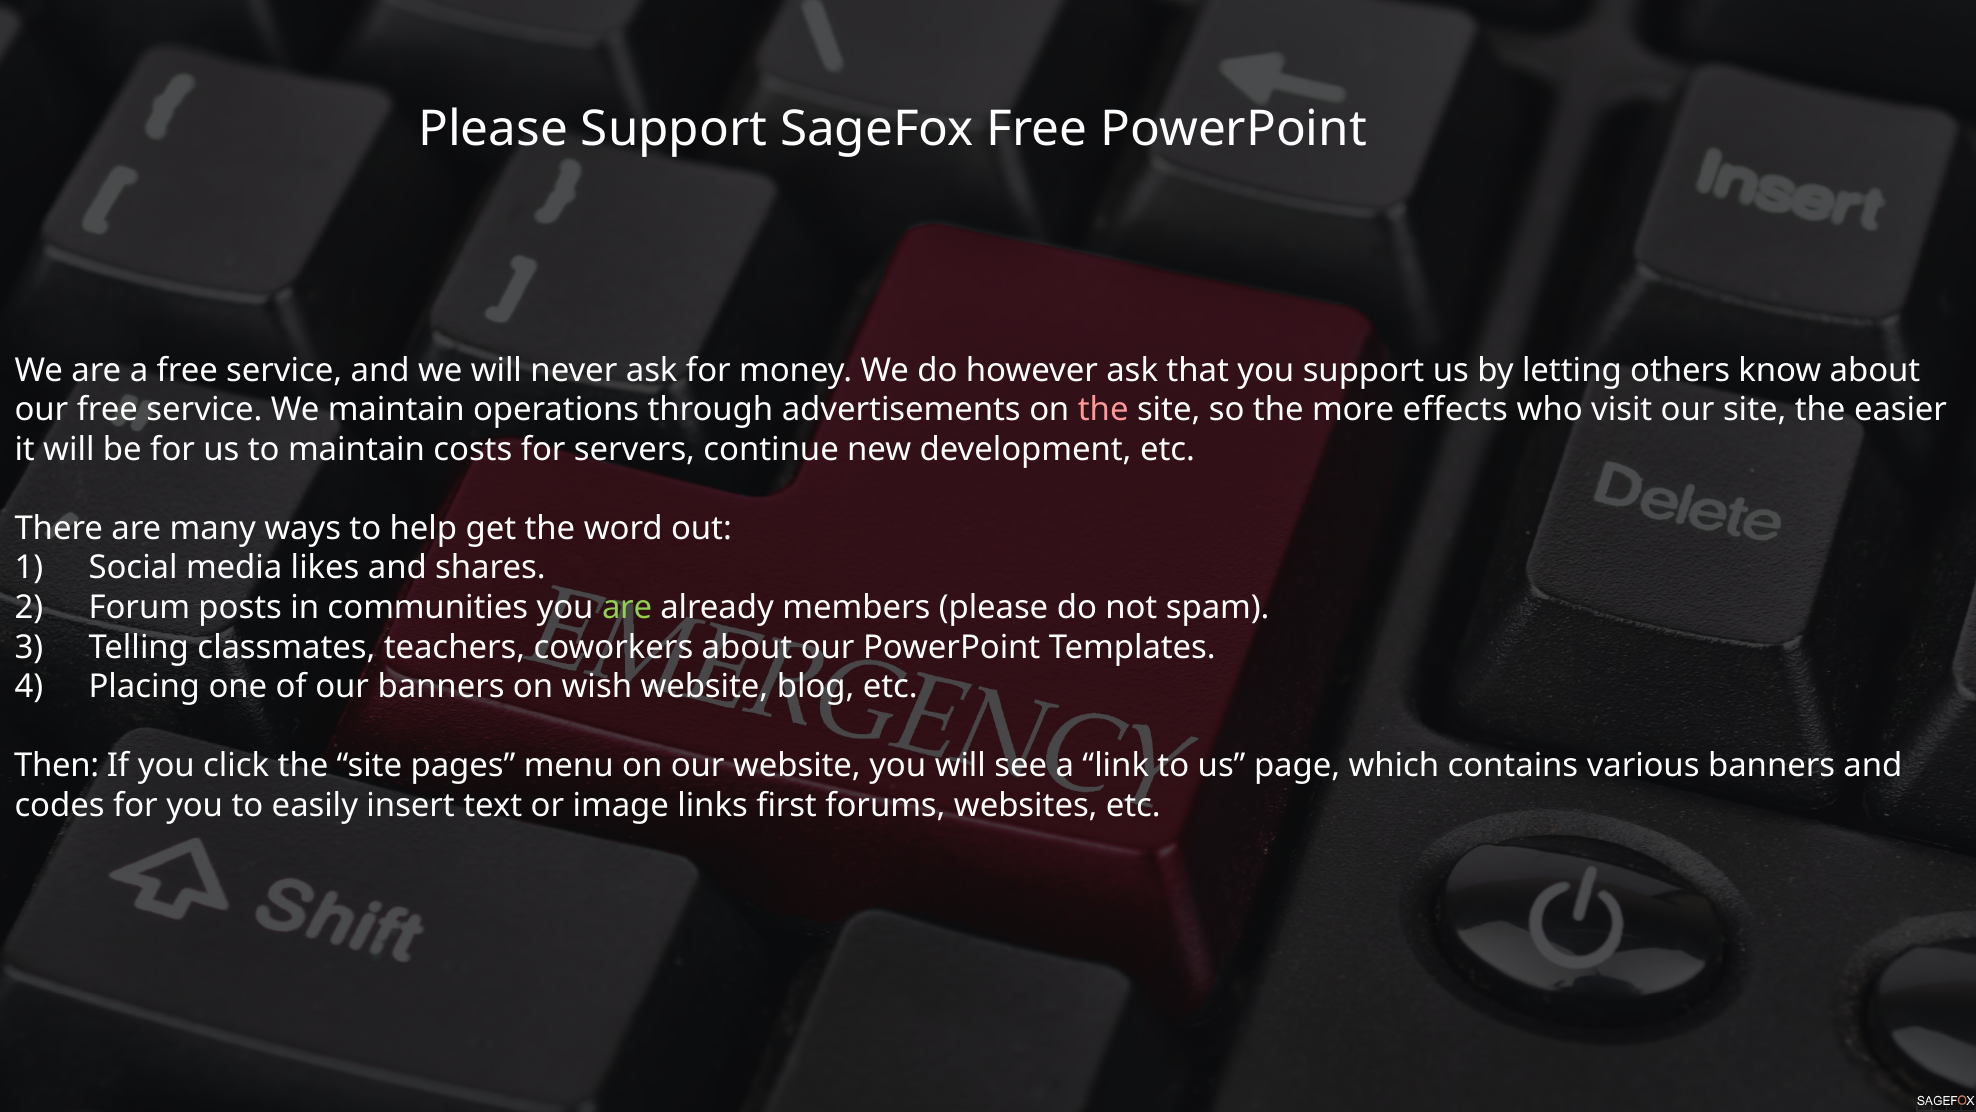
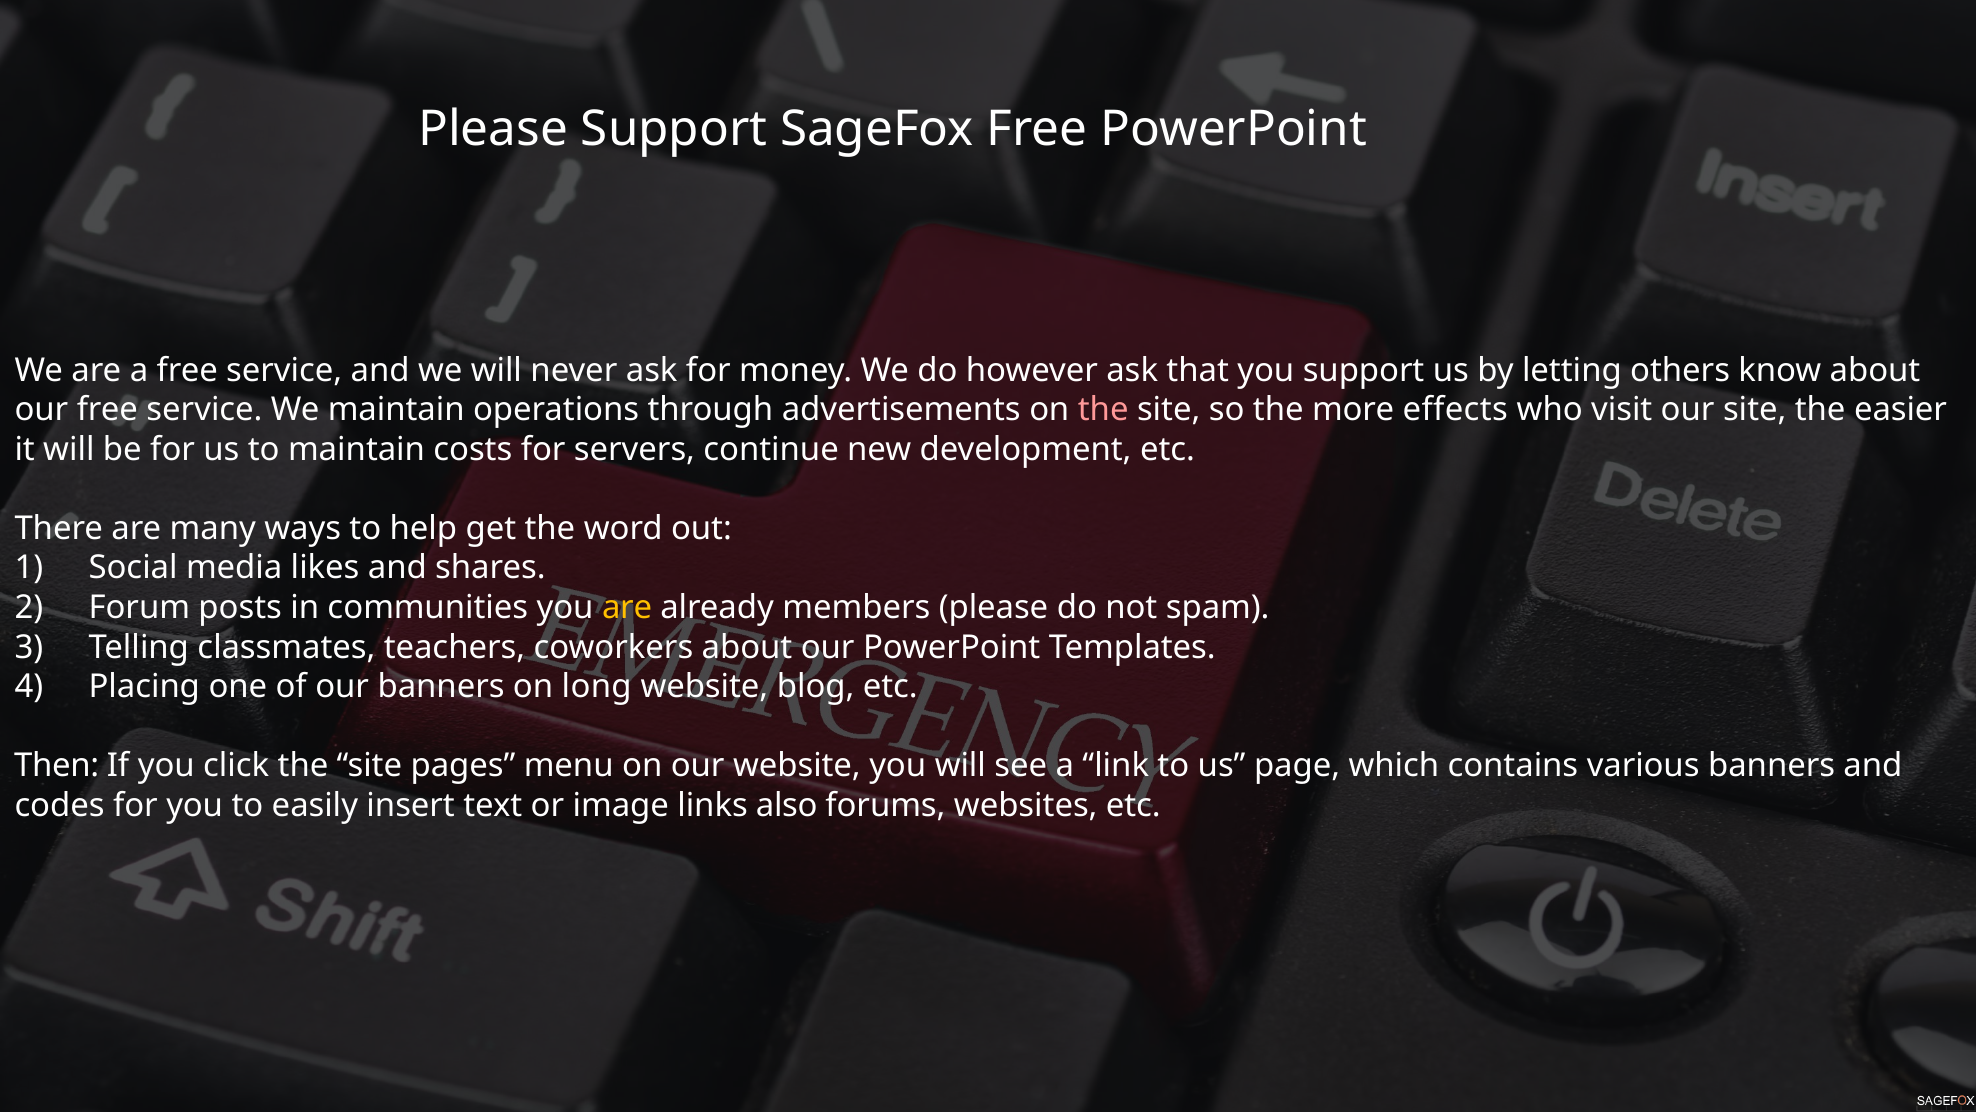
are colour: light green -> yellow (627, 607)
wish: wish -> long (597, 686)
first: first -> also (787, 805)
